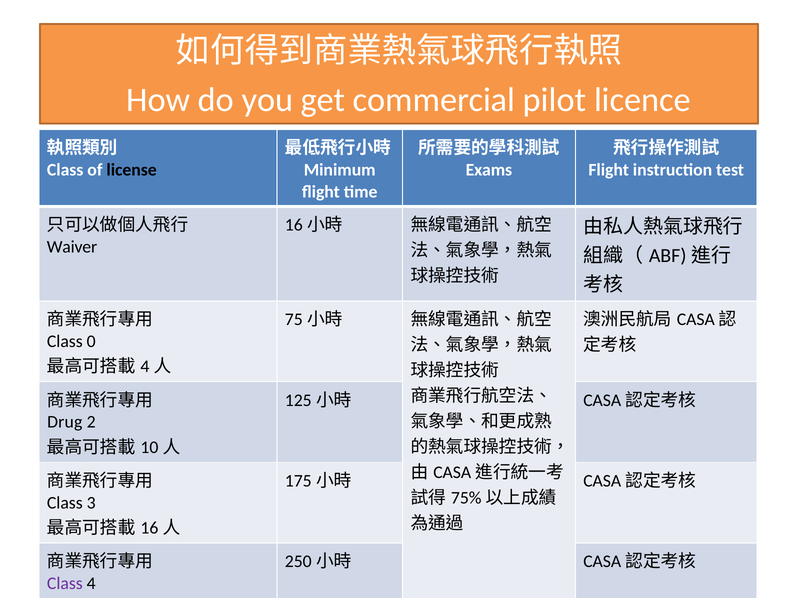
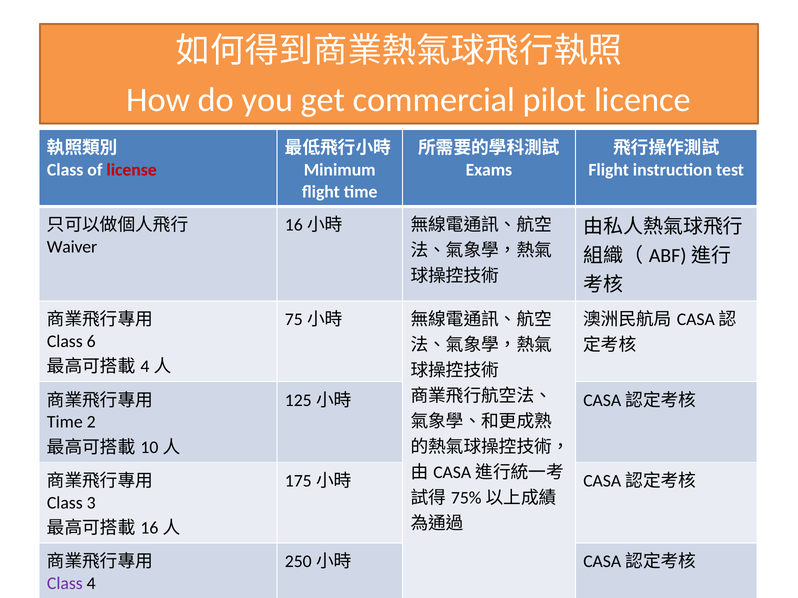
license colour: black -> red (132, 170)
0: 0 -> 6 (91, 342)
Drug: Drug -> Time (65, 422)
